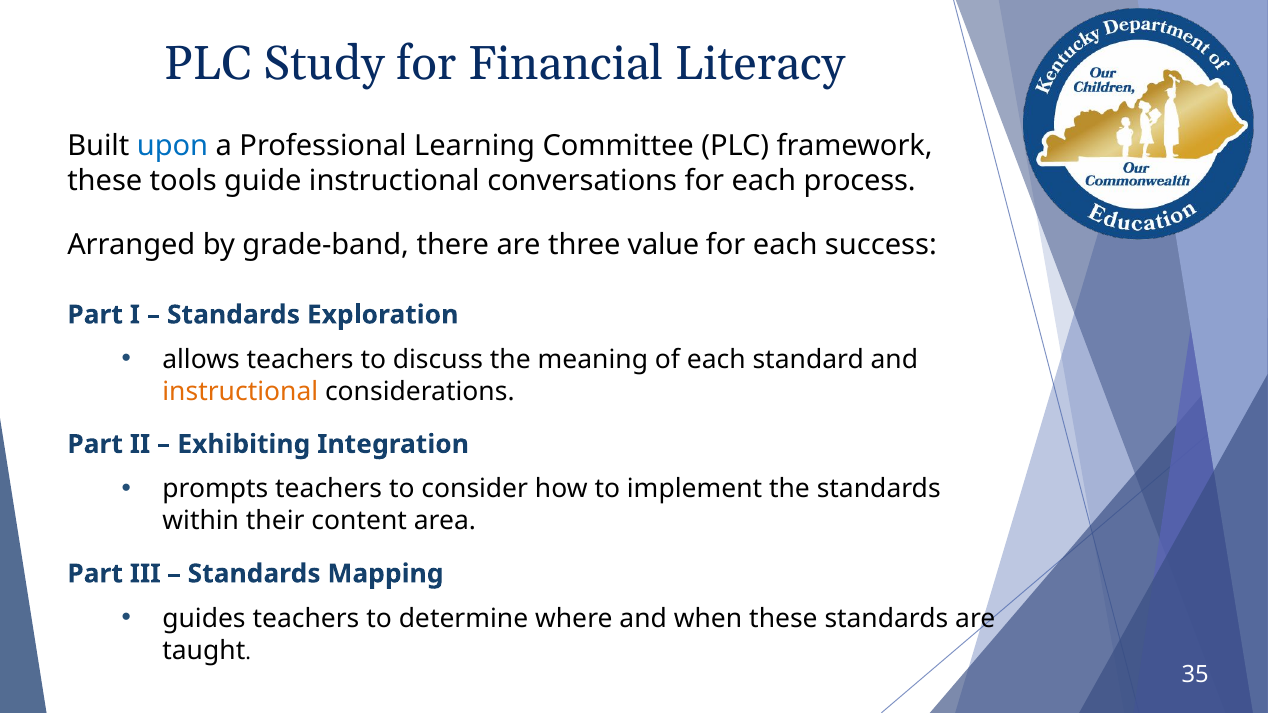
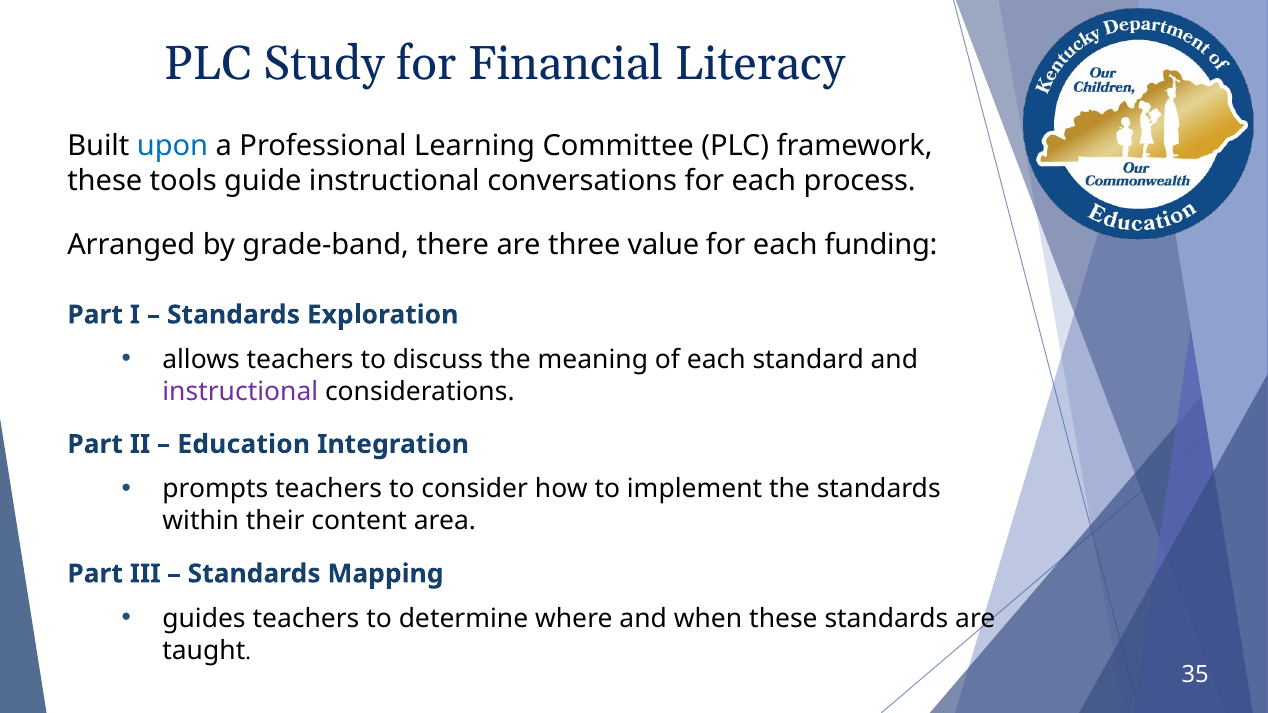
success: success -> funding (881, 245)
instructional colour: orange -> purple (240, 392)
Exhibiting: Exhibiting -> Education (244, 444)
